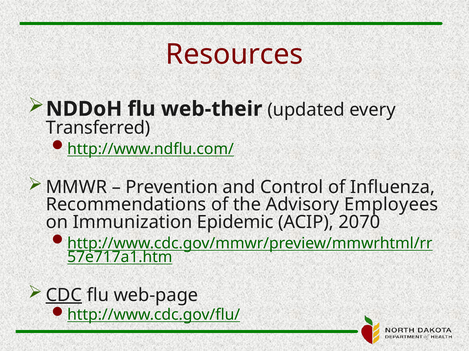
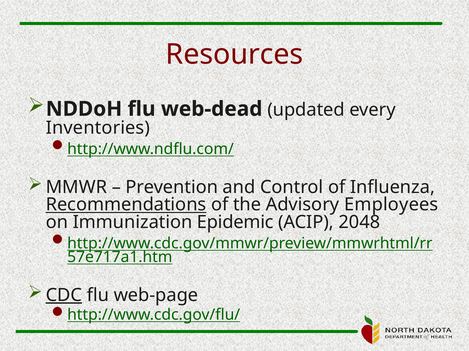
web-their: web-their -> web-dead (212, 109)
Transferred: Transferred -> Inventories (98, 128)
Recommendations underline: none -> present (126, 205)
2070: 2070 -> 2048 (359, 223)
